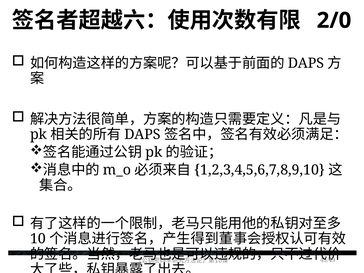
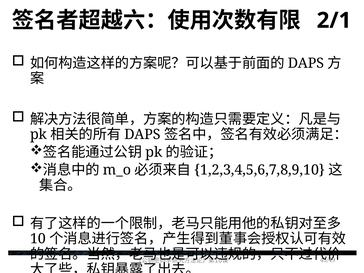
2/0: 2/0 -> 2/1 (334, 20)
